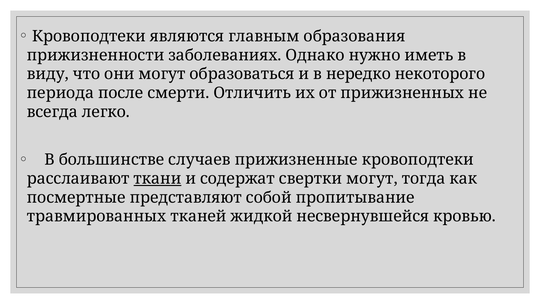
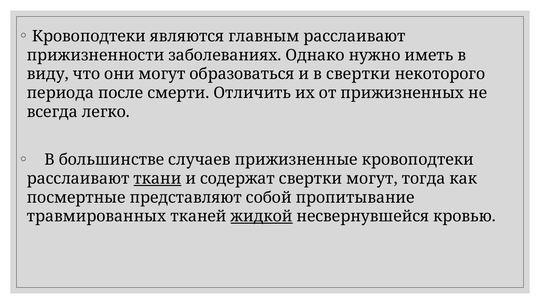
главным образования: образования -> расслаивают (355, 36)
в нередко: нередко -> свертки (358, 74)
жидкой underline: none -> present (262, 216)
